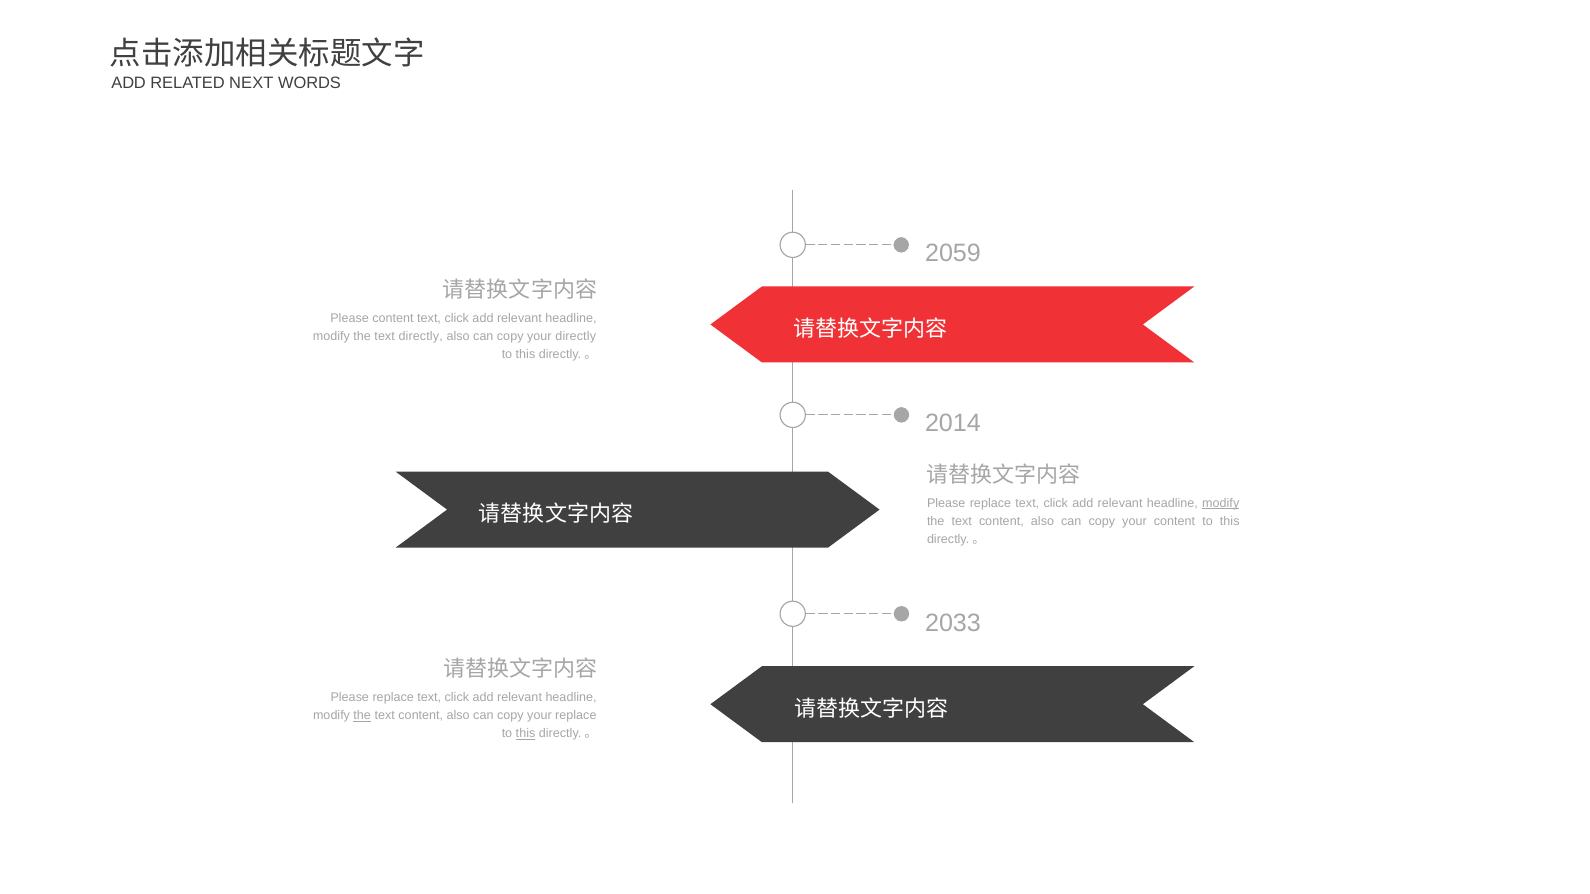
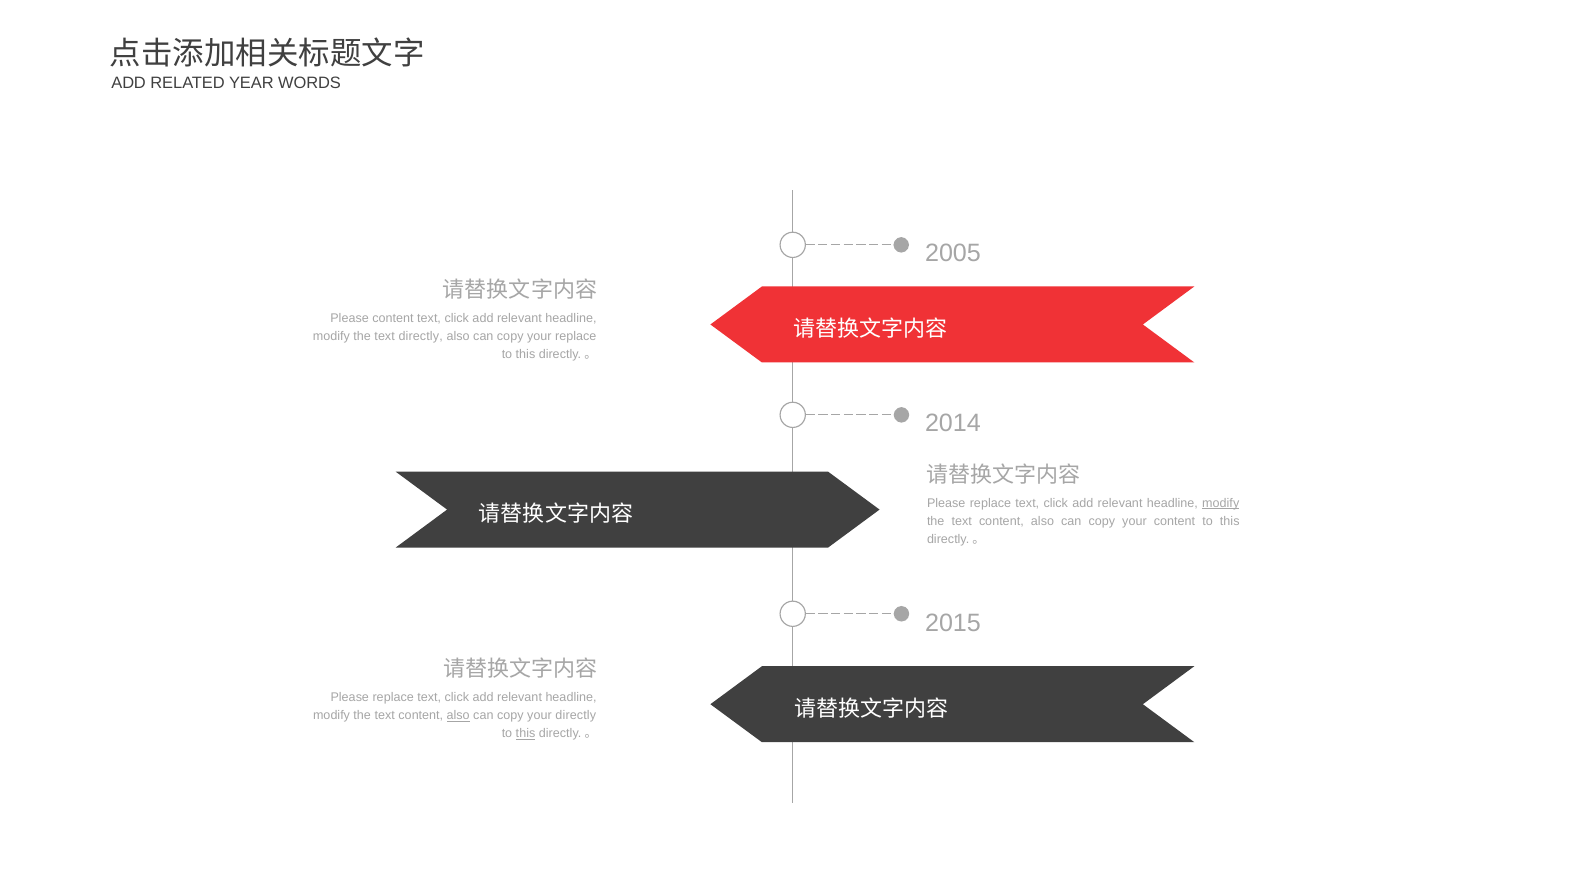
NEXT: NEXT -> YEAR (251, 83)
2059: 2059 -> 2005 (953, 253)
your directly: directly -> replace (576, 336)
2033: 2033 -> 2015 (953, 623)
the underline: present -> none (362, 716)
also underline: none -> present (458, 716)
your replace: replace -> directly (576, 716)
